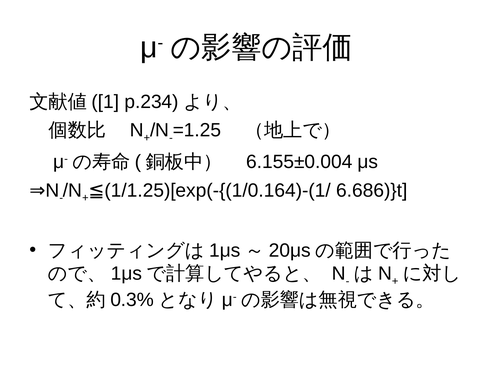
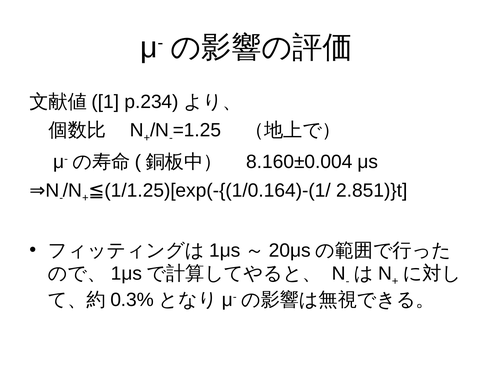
6.155±0.004: 6.155±0.004 -> 8.160±0.004 (299, 162)
6.686)}t: 6.686)}t -> 2.851)}t (372, 190)
